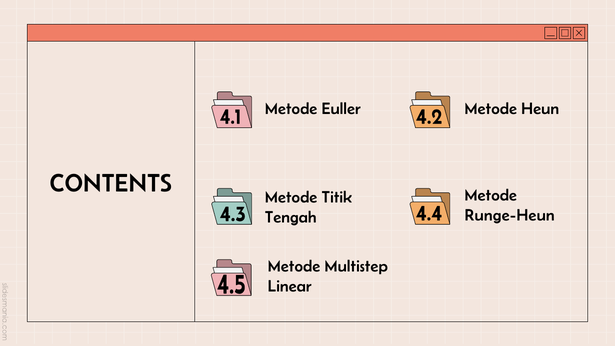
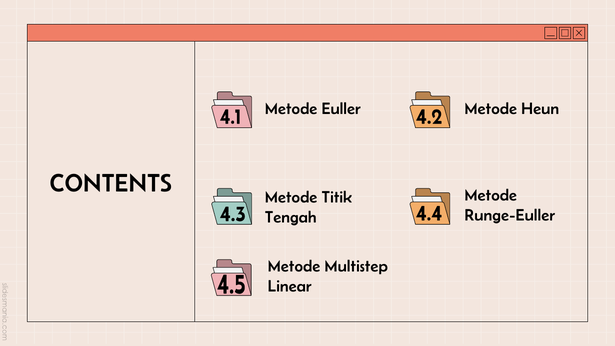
Runge-Heun: Runge-Heun -> Runge-Euller (510, 215)
